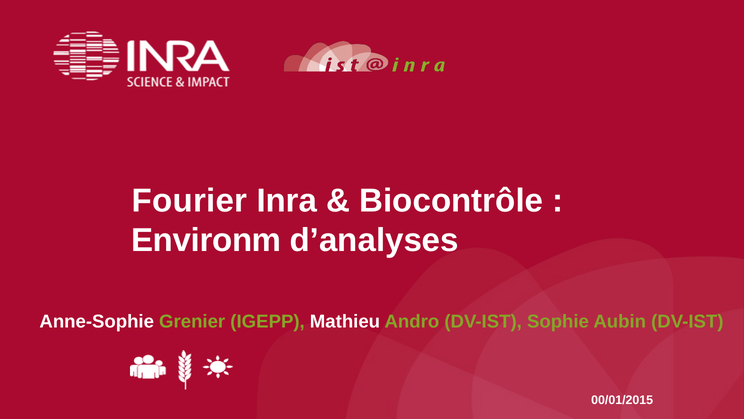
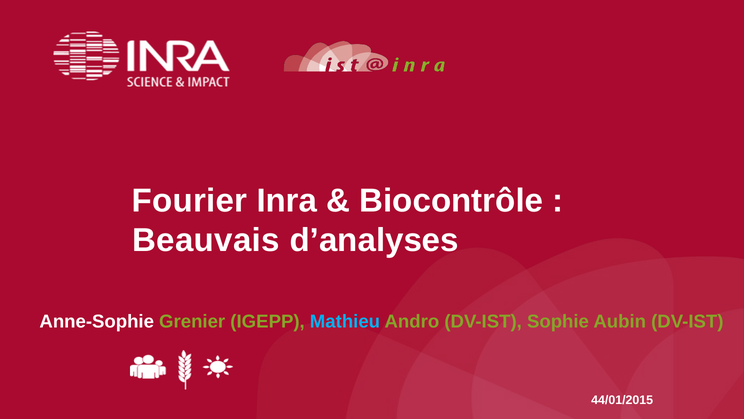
Environm: Environm -> Beauvais (206, 240)
Mathieu colour: white -> light blue (345, 321)
00/01/2015: 00/01/2015 -> 44/01/2015 (622, 400)
